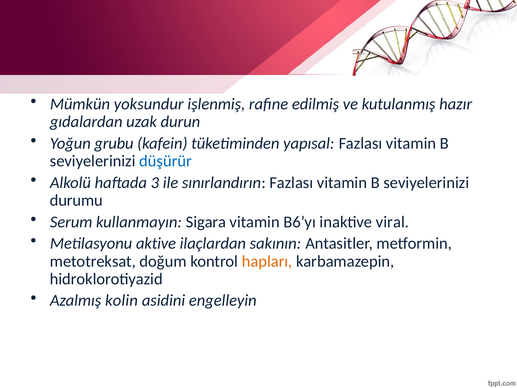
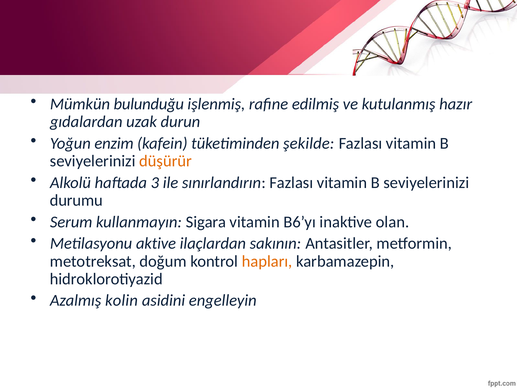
yoksundur: yoksundur -> bulunduğu (149, 104)
grubu: grubu -> enzim (114, 143)
yapısal: yapısal -> şekilde (309, 143)
düşürür colour: blue -> orange (166, 161)
viral: viral -> olan (393, 222)
